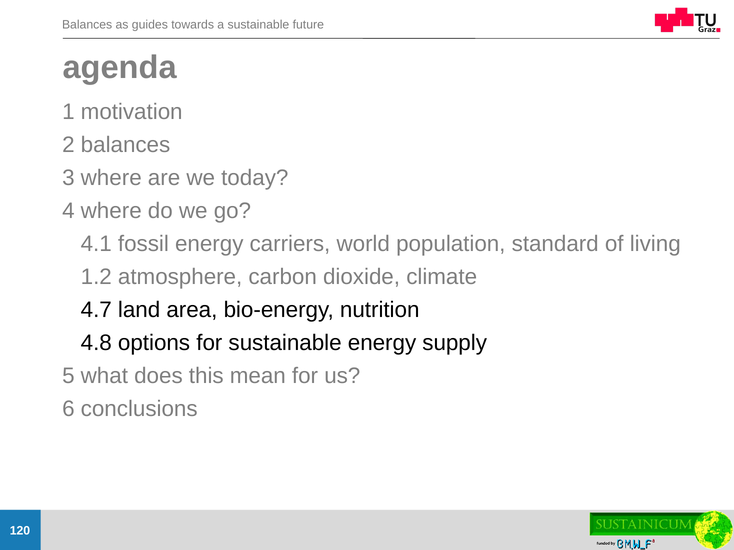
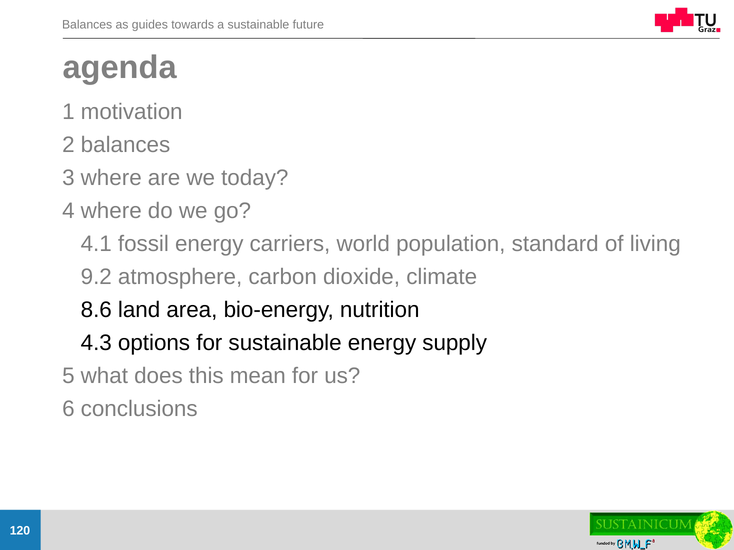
1.2: 1.2 -> 9.2 (96, 277)
4.7: 4.7 -> 8.6 (96, 310)
4.8: 4.8 -> 4.3 (96, 343)
